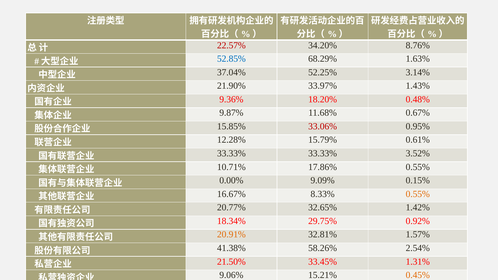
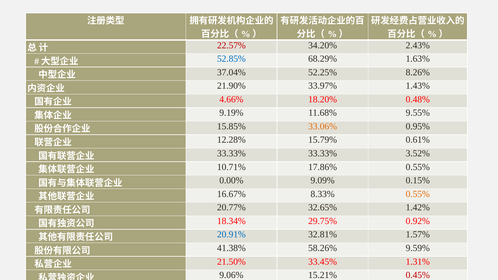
8.76%: 8.76% -> 2.43% (418, 45)
3.14%: 3.14% -> 8.26% (418, 72)
9.36%: 9.36% -> 4.66% (231, 99)
9.87%: 9.87% -> 9.19% (231, 113)
0.67%: 0.67% -> 9.55% (418, 113)
33.06% colour: red -> orange (323, 126)
20.91% colour: orange -> blue (231, 235)
2.54%: 2.54% -> 9.59% (418, 248)
0.45% colour: orange -> red (418, 275)
